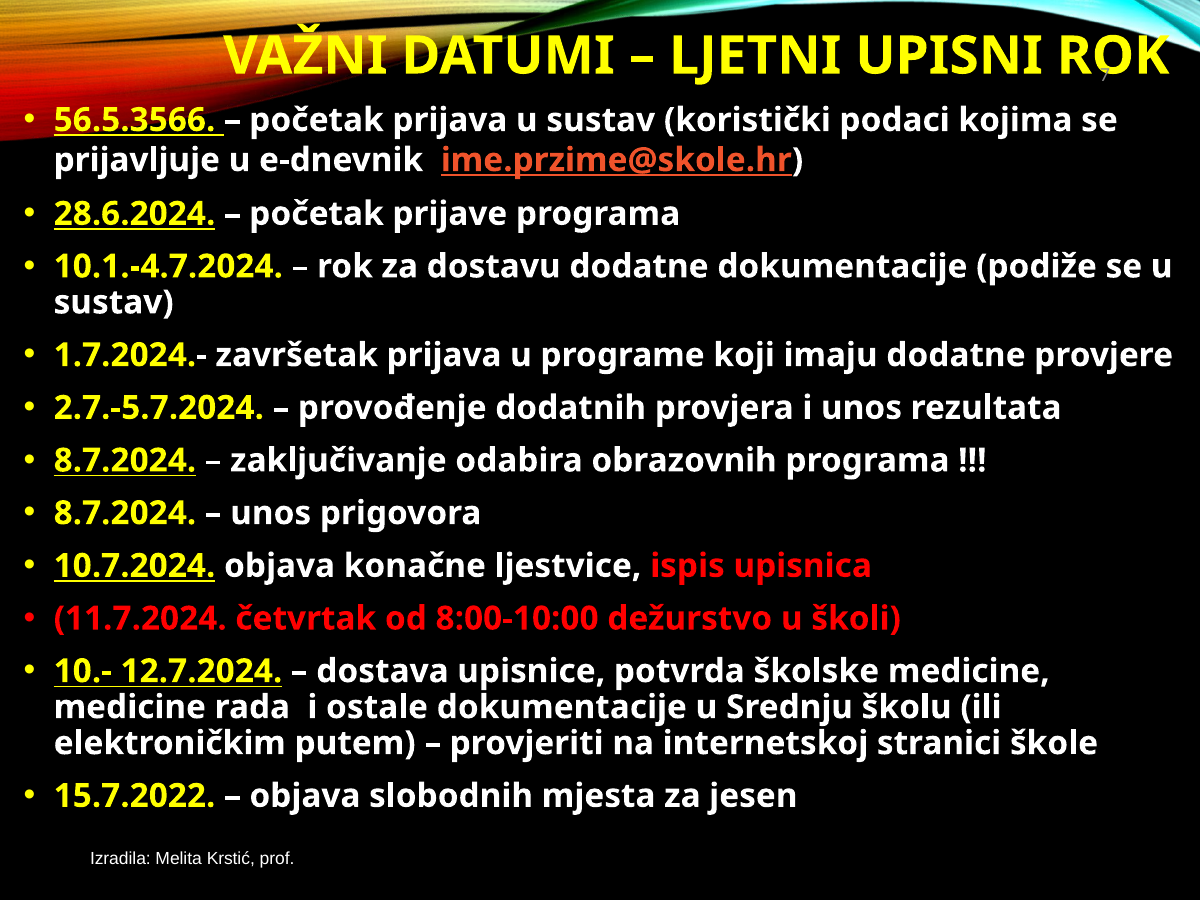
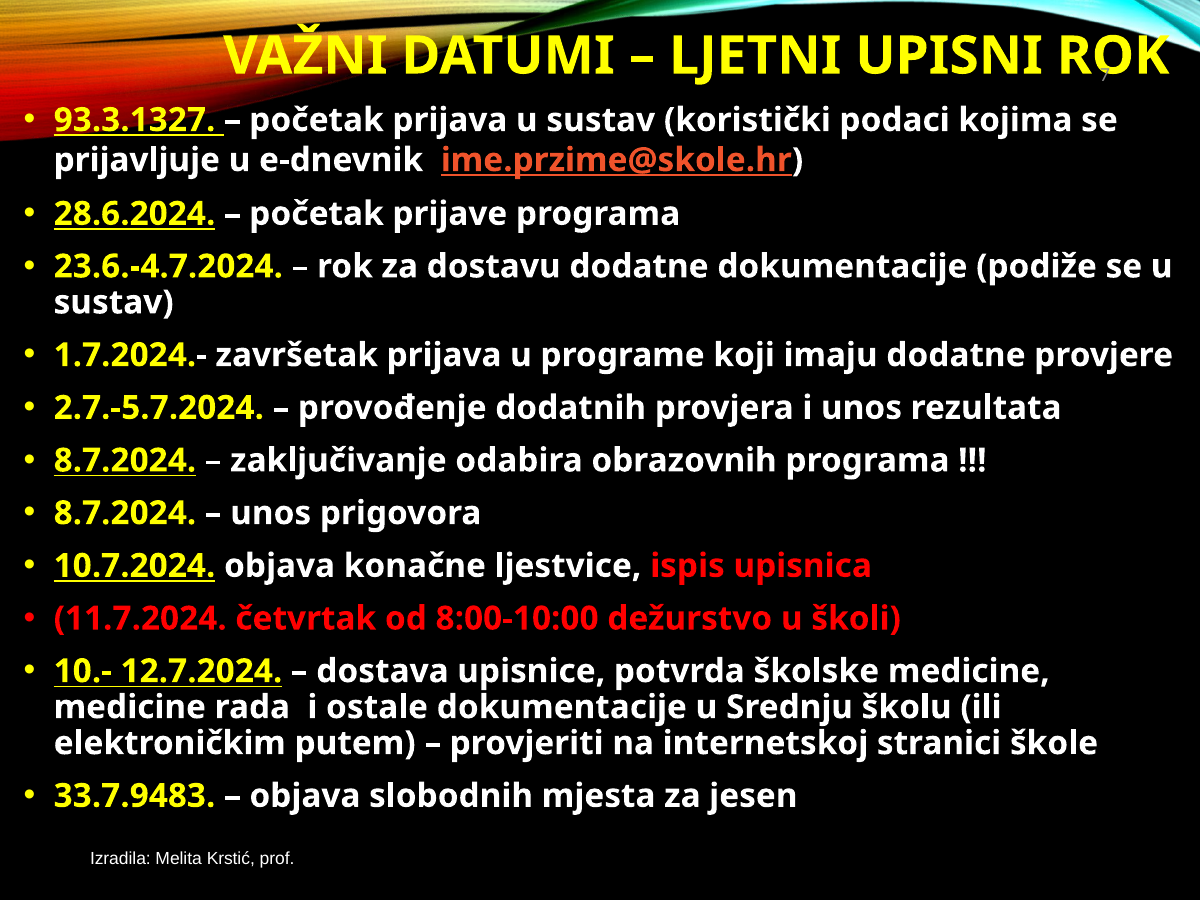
56.5.3566: 56.5.3566 -> 93.3.1327 (135, 120)
10.1.-4.7.2024: 10.1.-4.7.2024 -> 23.6.-4.7.2024 (168, 266)
15.7.2022: 15.7.2022 -> 33.7.9483 (135, 796)
